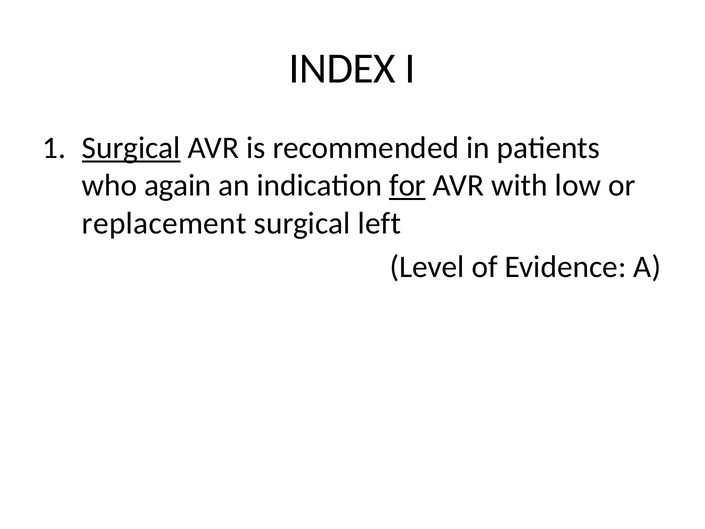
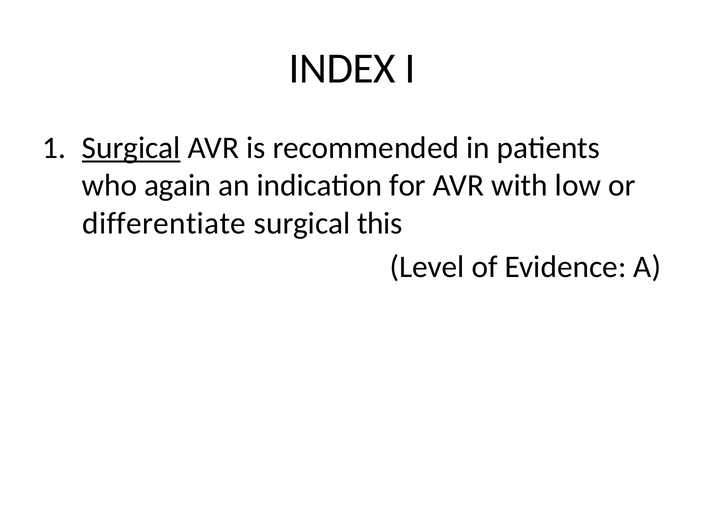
for underline: present -> none (408, 186)
replacement: replacement -> differentiate (164, 223)
left: left -> this (380, 223)
